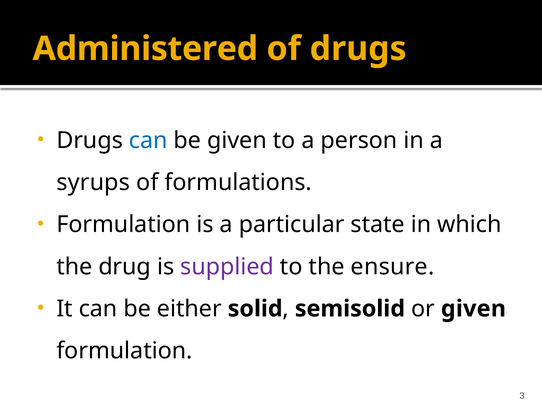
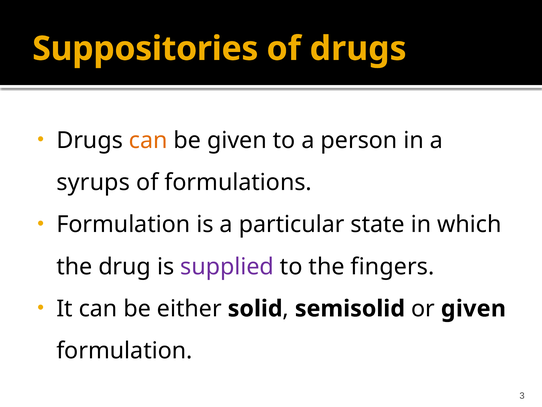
Administered: Administered -> Suppositories (145, 49)
can colour: blue -> orange (148, 140)
ensure: ensure -> fingers (393, 266)
